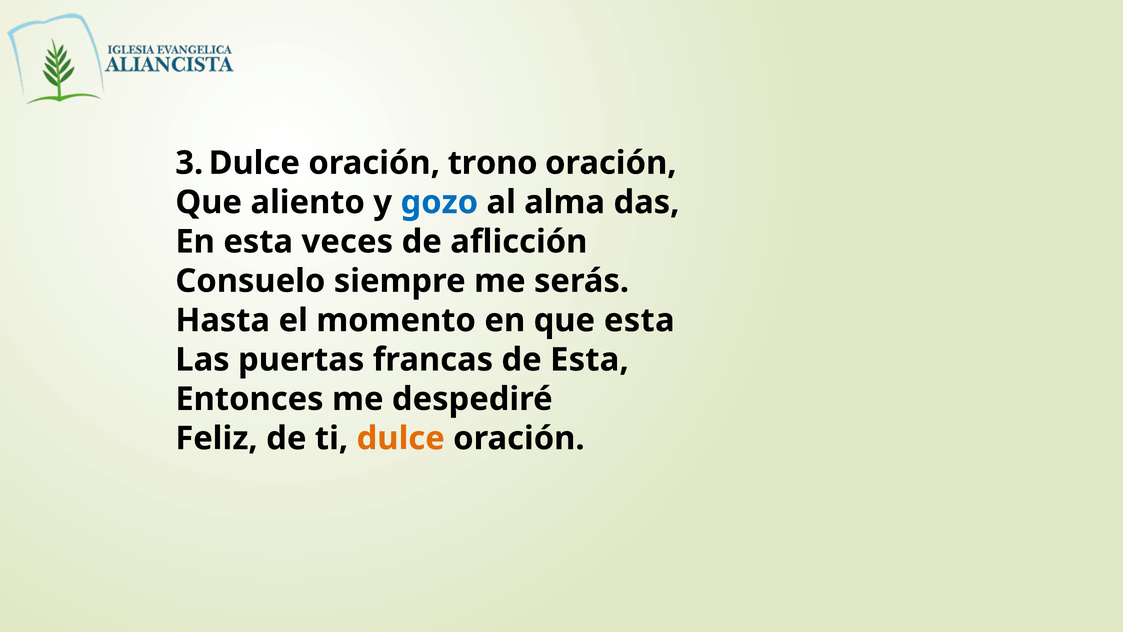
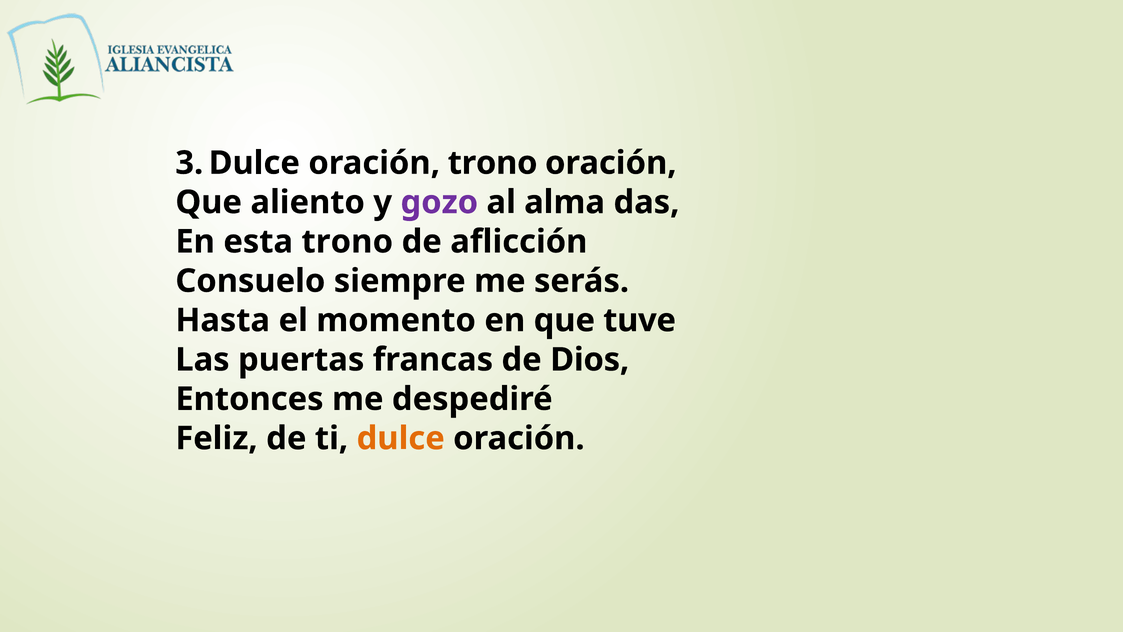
gozo colour: blue -> purple (439, 202)
esta veces: veces -> trono (347, 242)
que esta: esta -> tuve (640, 320)
de Esta: Esta -> Dios (590, 360)
